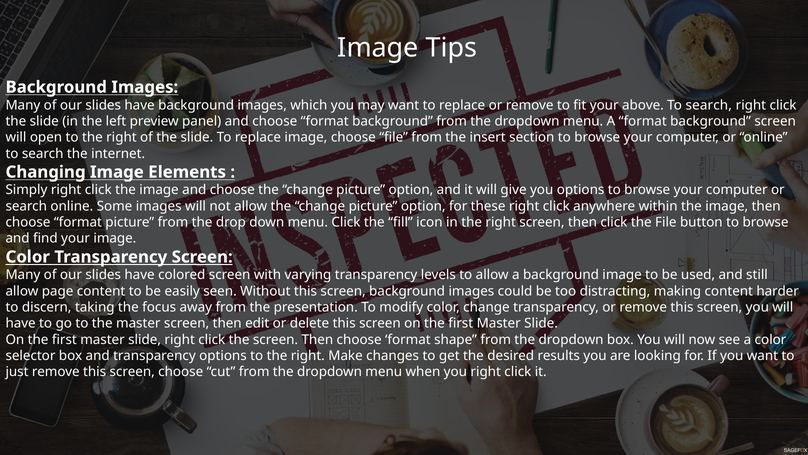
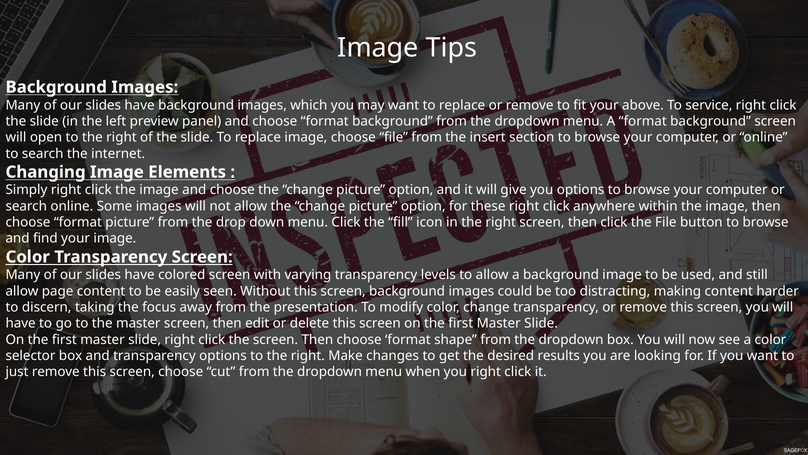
search: search -> service (709, 105)
